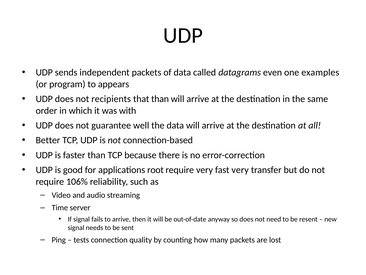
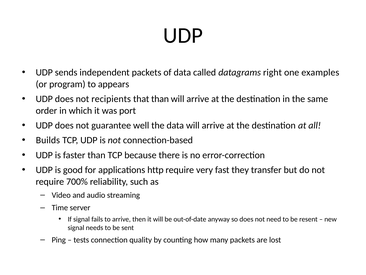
even: even -> right (272, 72)
with: with -> port (128, 110)
Better: Better -> Builds (48, 140)
root: root -> http (155, 170)
fast very: very -> they (240, 170)
106%: 106% -> 700% (77, 181)
